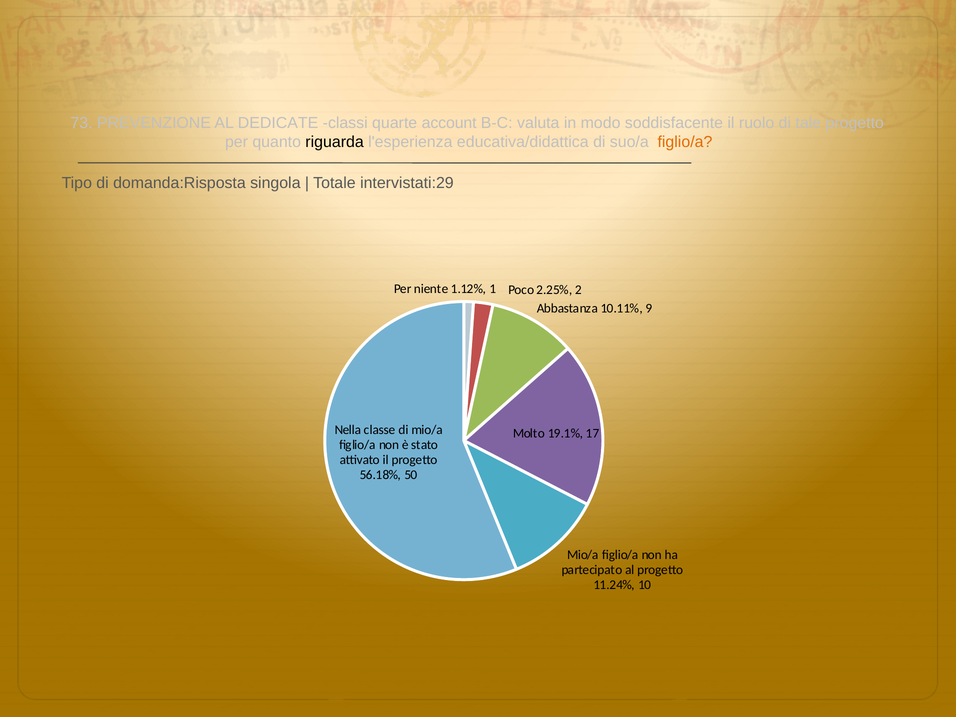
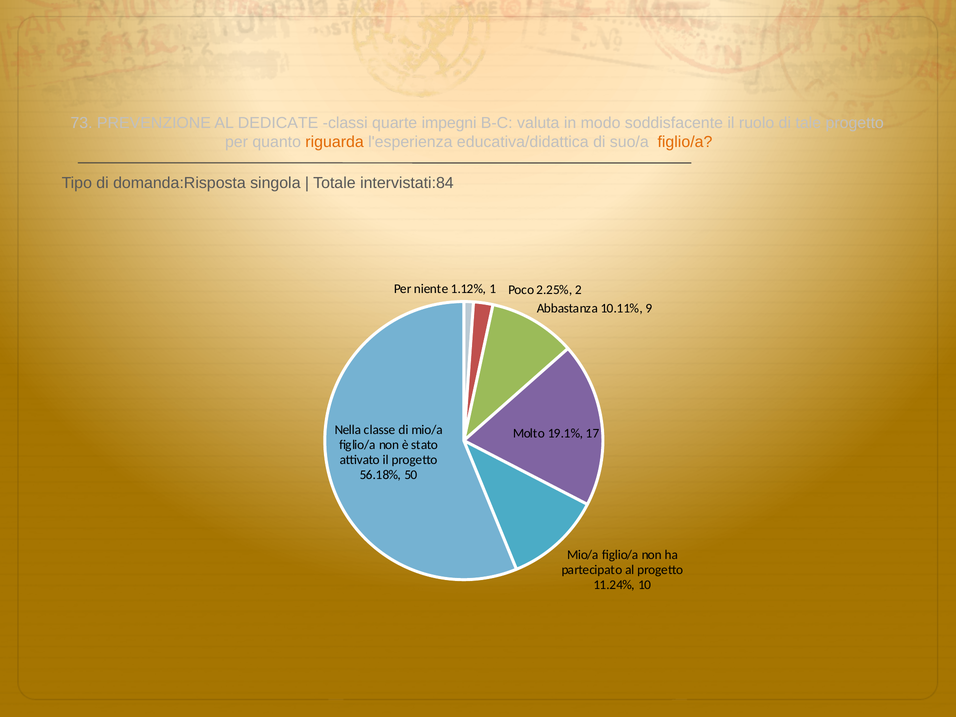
account: account -> impegni (449, 123)
riguarda colour: black -> orange (335, 142)
intervistati:29: intervistati:29 -> intervistati:84 (407, 183)
